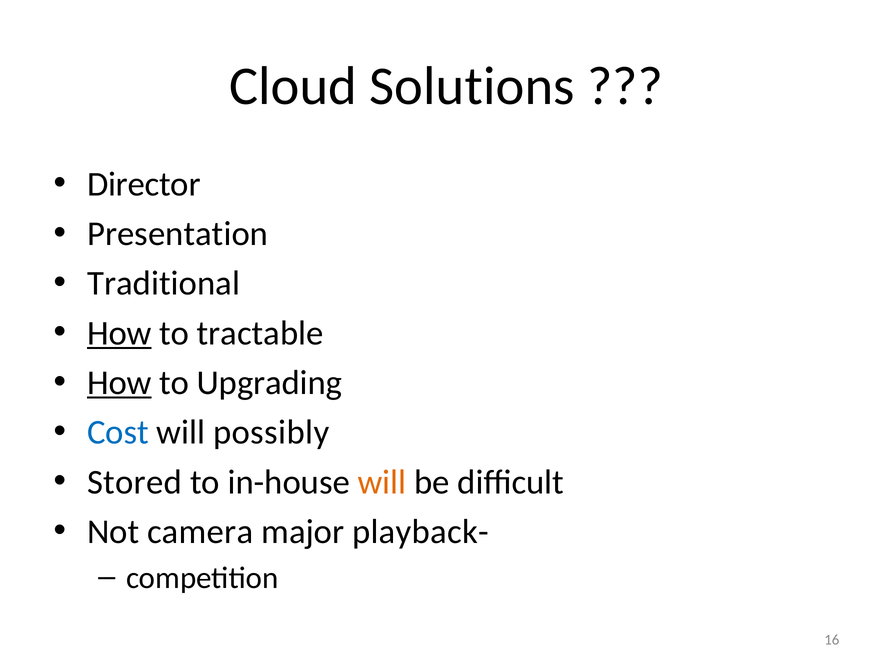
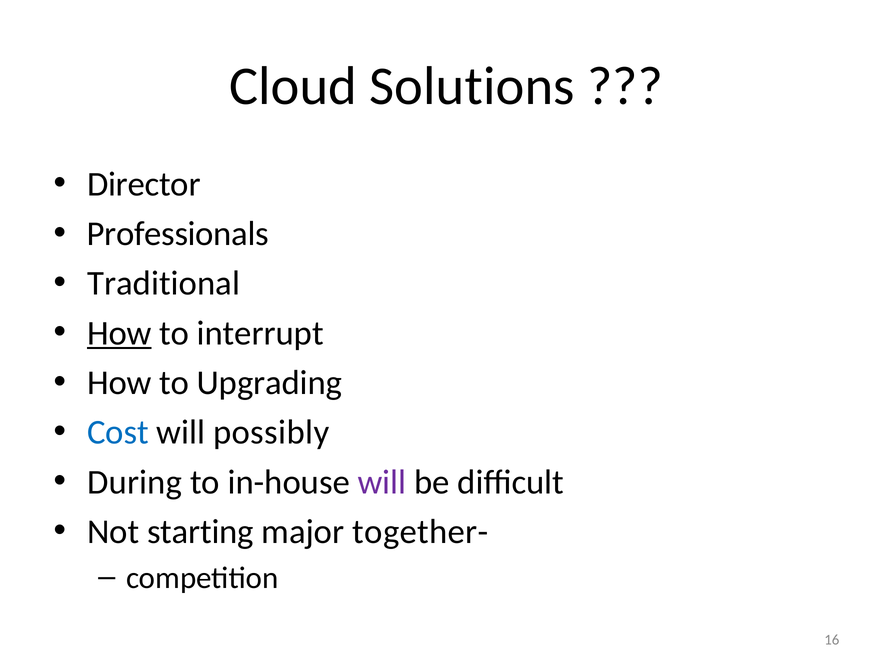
Presentation: Presentation -> Professionals (178, 234)
tractable: tractable -> interrupt (260, 333)
How underline: present -> none (119, 383)
Stored: Stored -> During (135, 482)
will colour: orange -> purple (382, 482)
camera: camera -> starting (200, 532)
playback-: playback- -> together- (421, 532)
